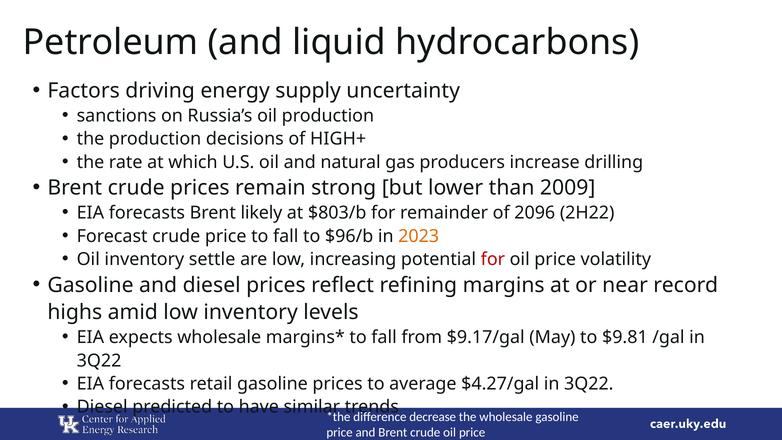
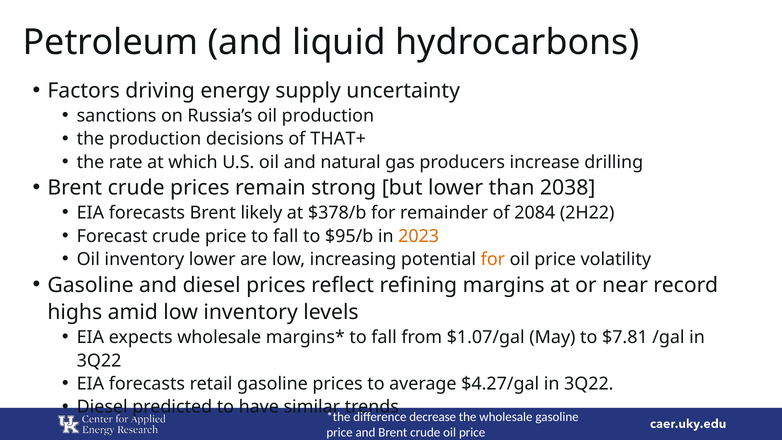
HIGH+: HIGH+ -> THAT+ (338, 139)
2009: 2009 -> 2038 (568, 188)
$803/b: $803/b -> $378/b (337, 213)
2096: 2096 -> 2084 (535, 213)
$96/b: $96/b -> $95/b (349, 236)
inventory settle: settle -> lower (212, 259)
for colour: red -> orange (493, 259)
$9.17/gal: $9.17/gal -> $1.07/gal (486, 337)
$9.81: $9.81 -> $7.81 (625, 337)
